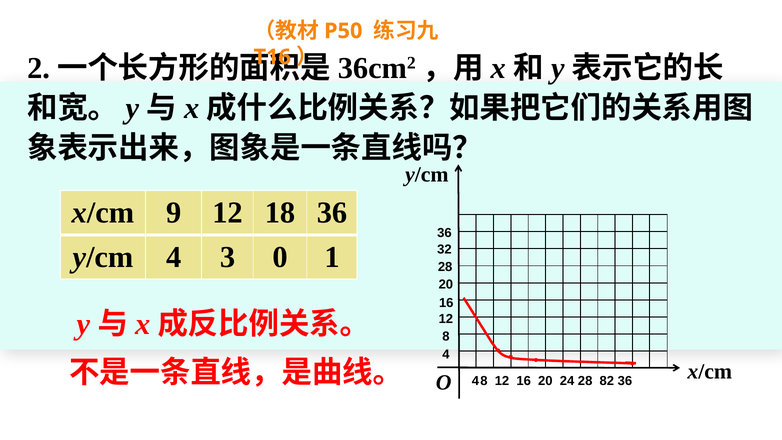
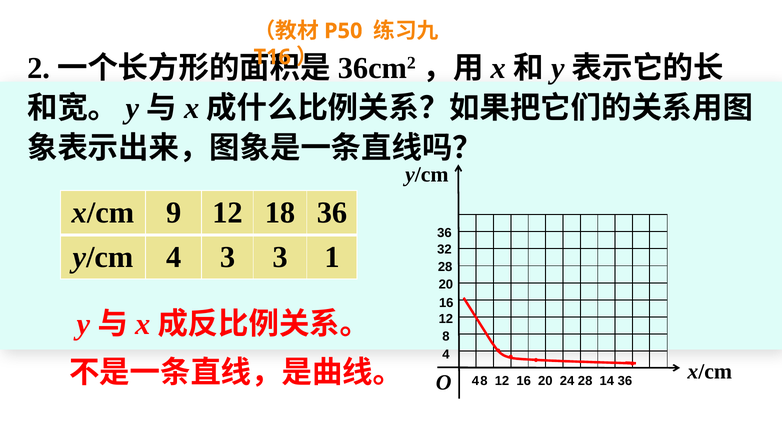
3 0: 0 -> 3 (280, 257)
82: 82 -> 14 (607, 381)
